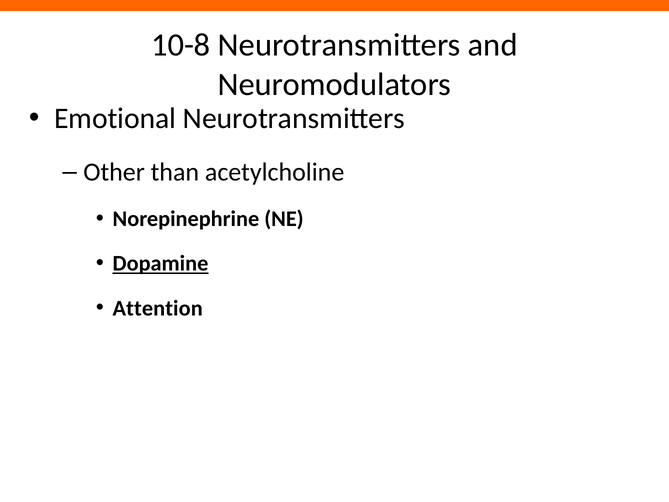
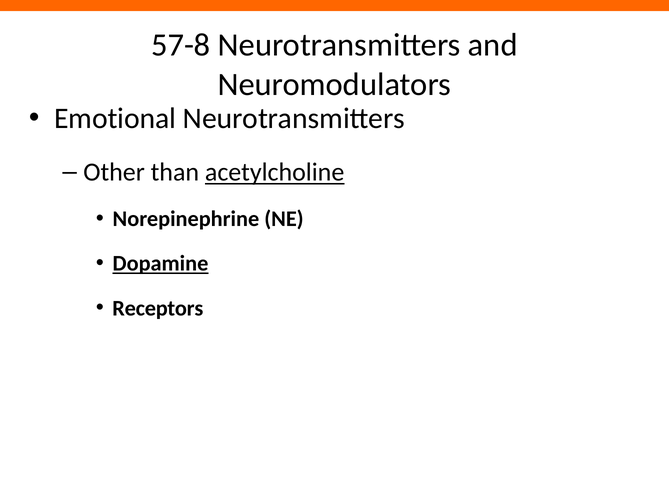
10-8: 10-8 -> 57-8 (181, 45)
acetylcholine underline: none -> present (275, 172)
Attention: Attention -> Receptors (158, 308)
